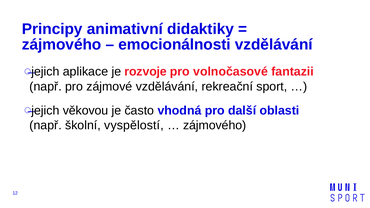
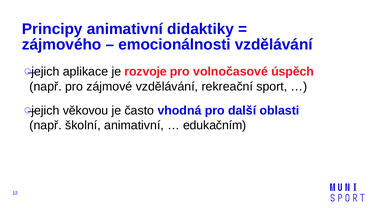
fantazii: fantazii -> úspěch (293, 72)
školní vyspělostí: vyspělostí -> animativní (134, 125)
zájmového: zájmového -> edukačním (215, 125)
